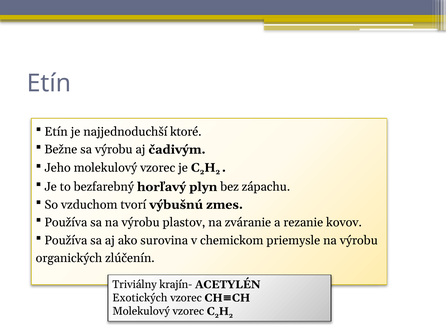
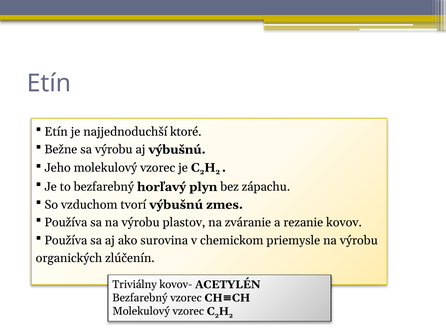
aj čadivým: čadivým -> výbušnú (177, 150)
krajín-: krajín- -> kovov- (176, 285)
Exotických: Exotických -> Bezfarebný (140, 298)
